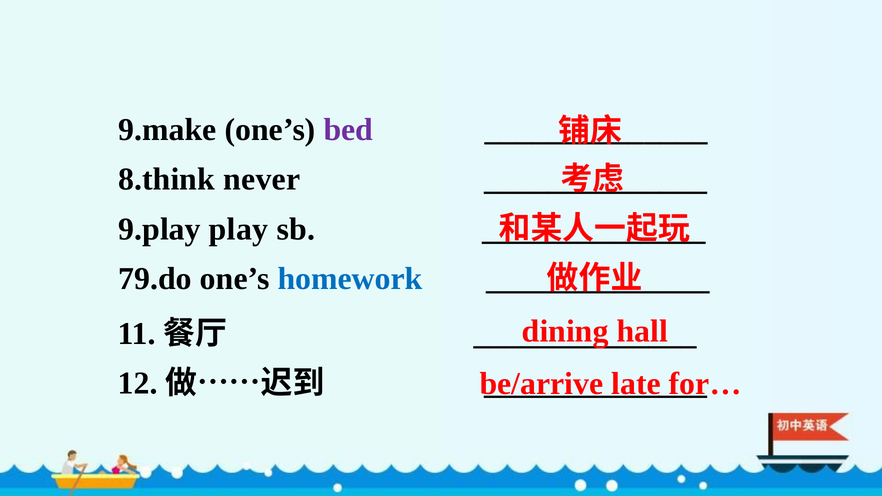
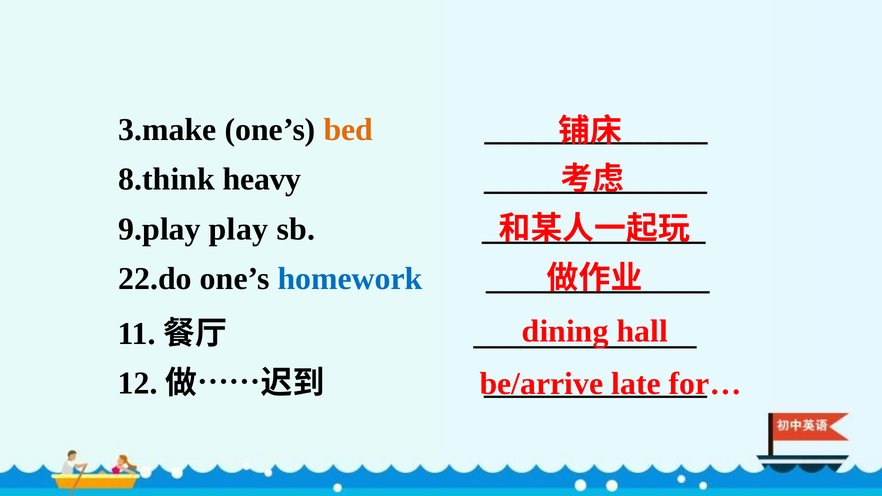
9.make: 9.make -> 3.make (168, 130)
bed colour: purple -> orange (348, 130)
never: never -> heavy (262, 180)
79.do: 79.do -> 22.do (155, 279)
